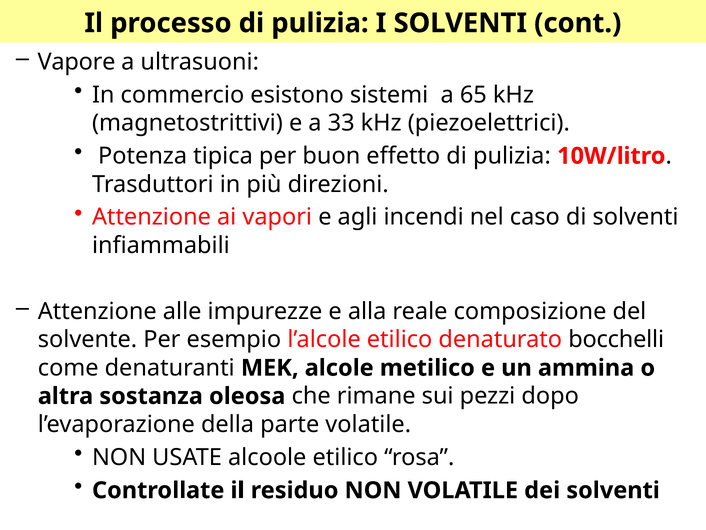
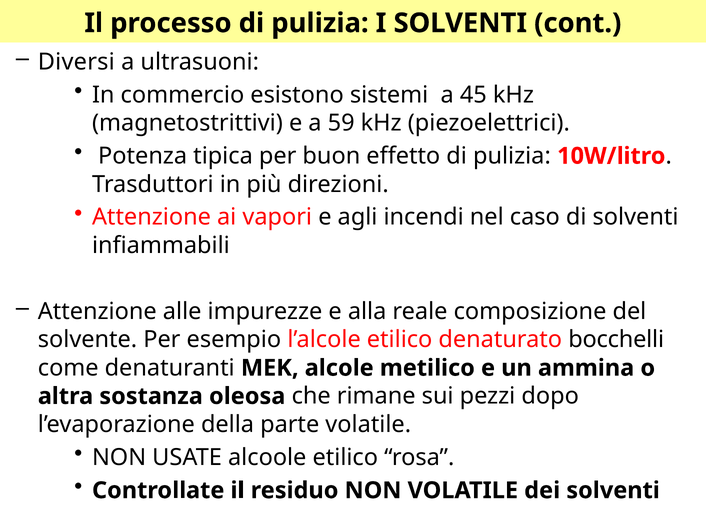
Vapore: Vapore -> Diversi (76, 62)
65: 65 -> 45 (473, 95)
33: 33 -> 59 (341, 123)
